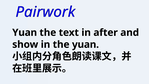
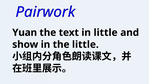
in after: after -> little (106, 32)
the yuan: yuan -> little (85, 44)
